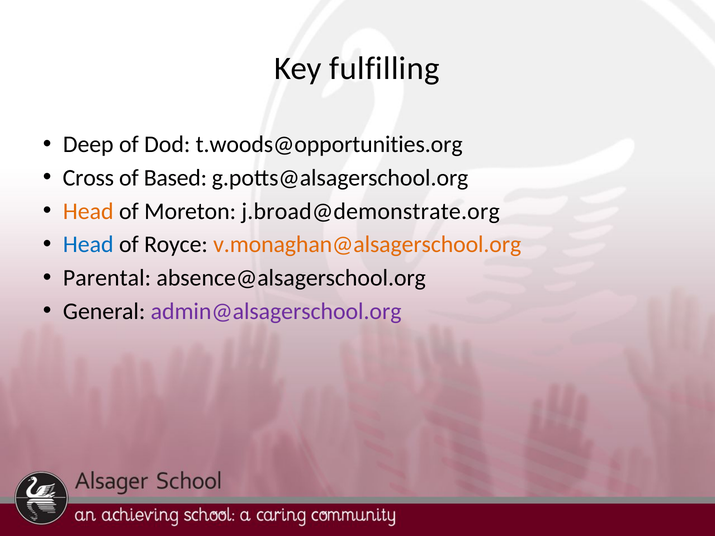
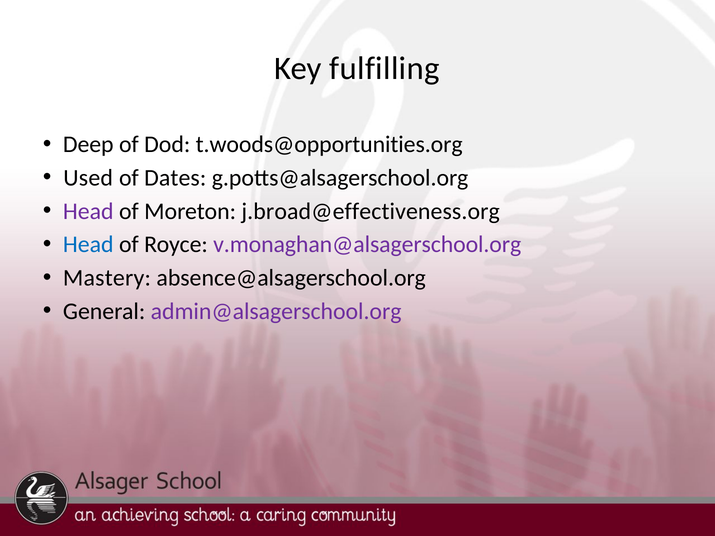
Cross: Cross -> Used (88, 178)
Based: Based -> Dates (175, 178)
Head colour: orange -> purple (88, 211)
j.broad@demonstrate.org: j.broad@demonstrate.org -> j.broad@effectiveness.org (371, 211)
v.monaghan@alsagerschool.org colour: orange -> purple (367, 245)
Parental: Parental -> Mastery (107, 278)
